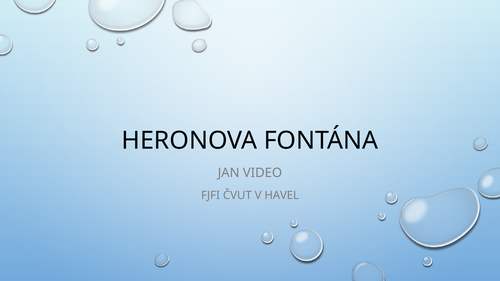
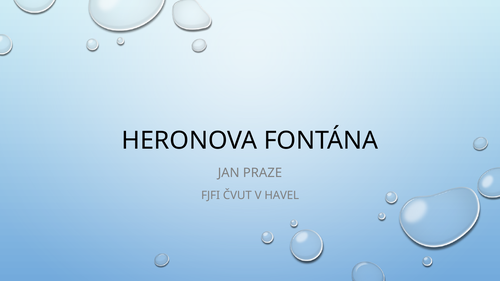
VIDEO: VIDEO -> PRAZE (263, 173)
